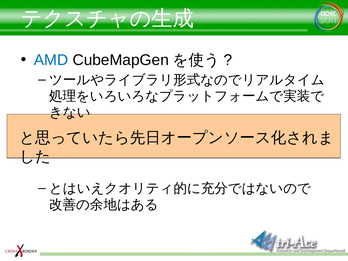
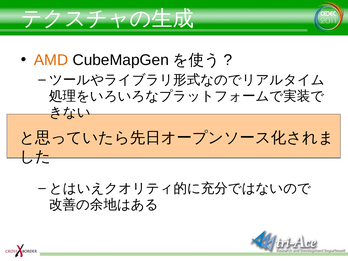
AMD colour: blue -> orange (51, 60)
